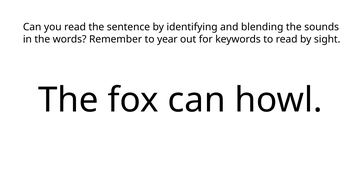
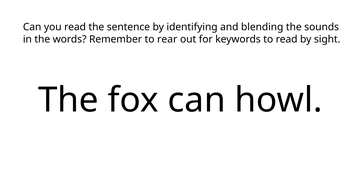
year: year -> rear (167, 39)
